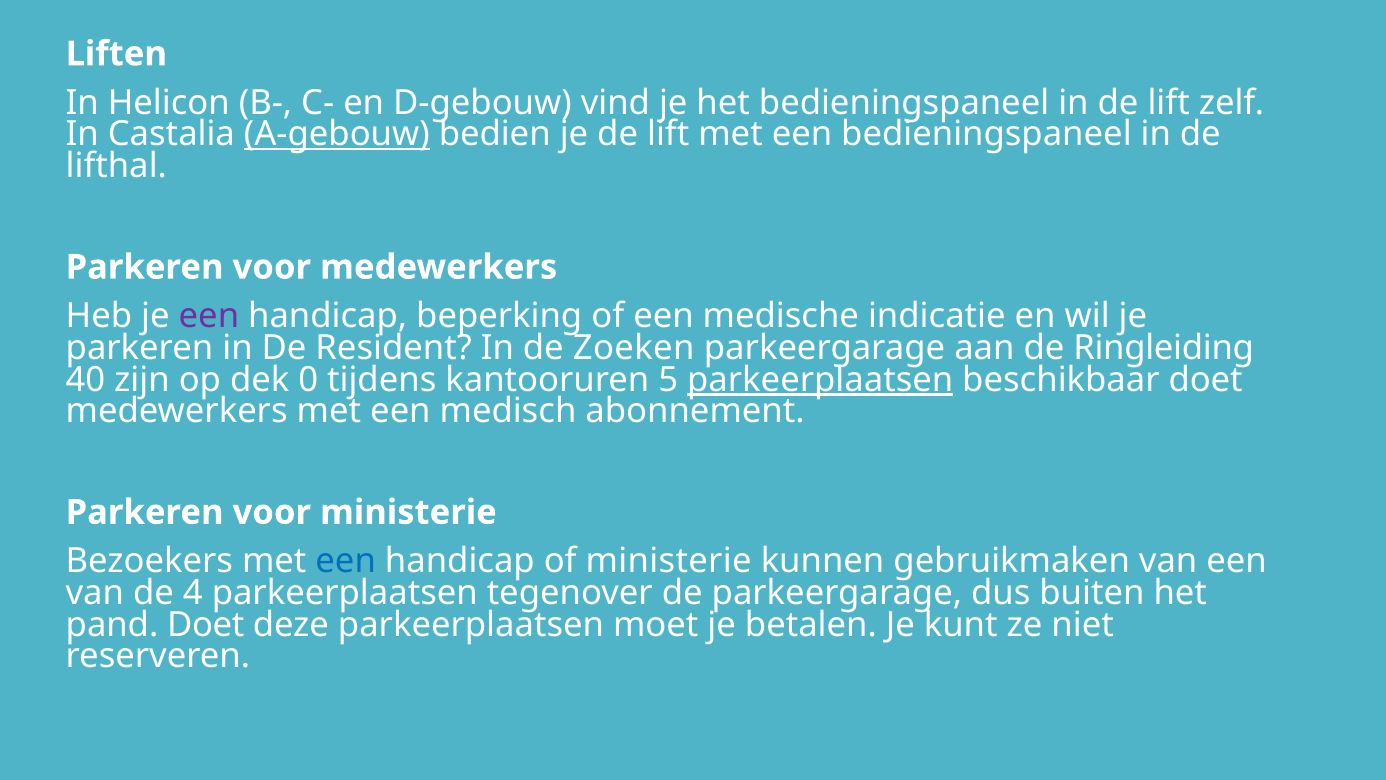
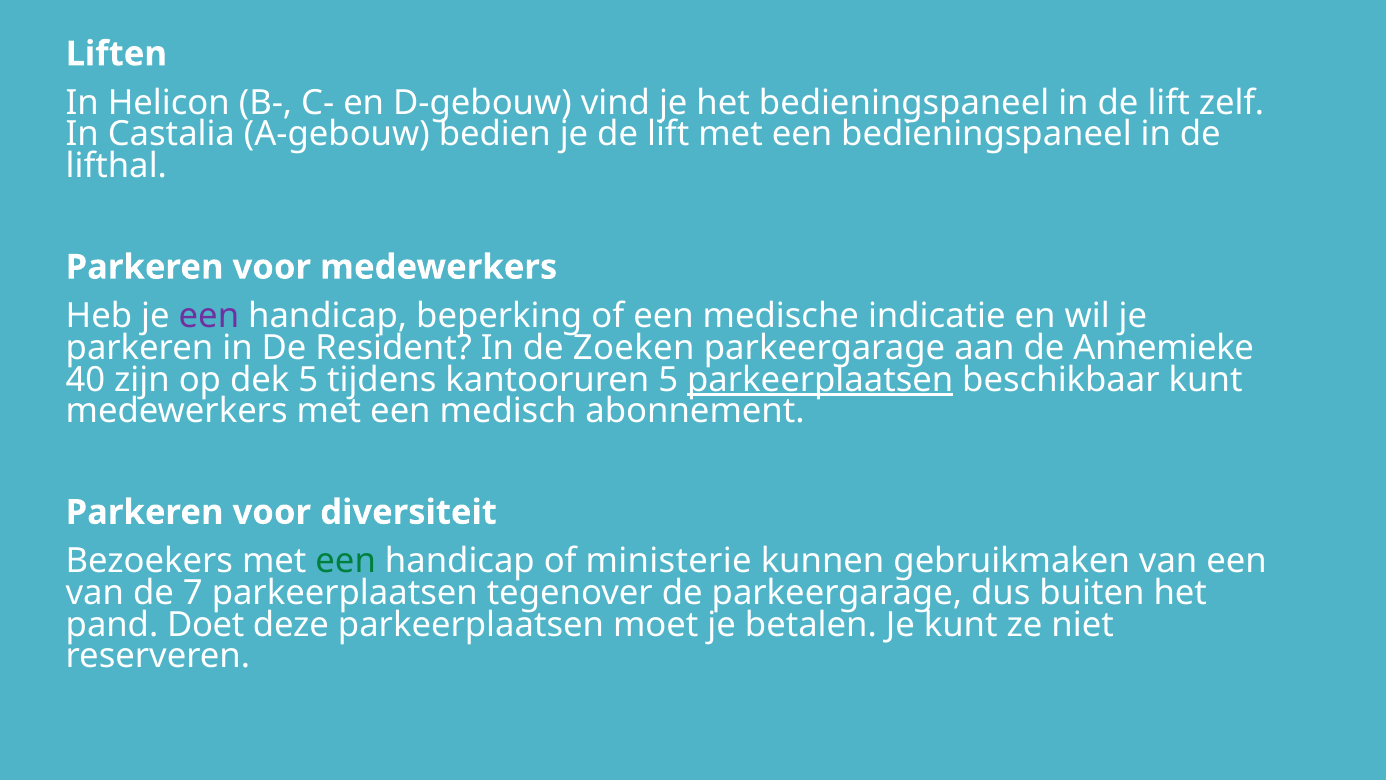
A-gebouw underline: present -> none (337, 134)
Ringleiding: Ringleiding -> Annemieke (1164, 348)
dek 0: 0 -> 5 (308, 379)
beschikbaar doet: doet -> kunt (1206, 379)
voor ministerie: ministerie -> diversiteit (408, 512)
een colour: blue -> green (346, 561)
4: 4 -> 7 (193, 593)
